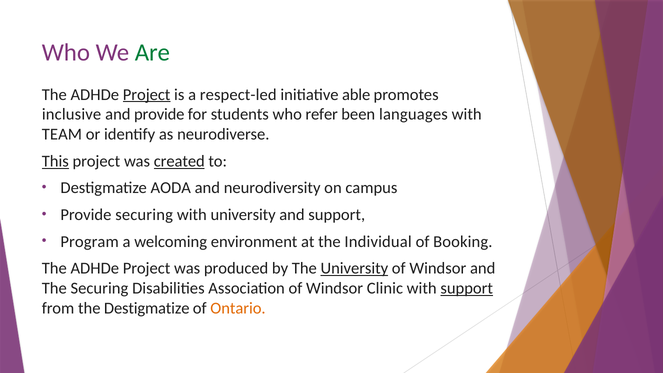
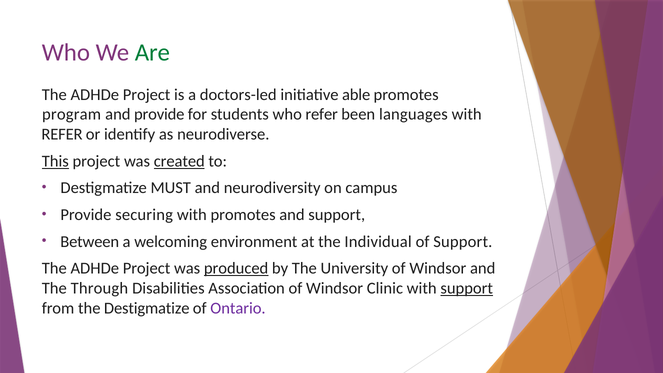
Project underline: present -> none (147, 95)
respect-led: respect-led -> doctors-led (238, 95)
inclusive: inclusive -> program (72, 114)
TEAM: TEAM -> REFER (62, 134)
AODA: AODA -> MUST (171, 188)
with university: university -> promotes (243, 215)
Program: Program -> Between (90, 242)
of Booking: Booking -> Support (463, 242)
produced underline: none -> present (236, 268)
University underline: present -> none (354, 268)
The Securing: Securing -> Through (99, 288)
Ontario colour: orange -> purple (238, 308)
